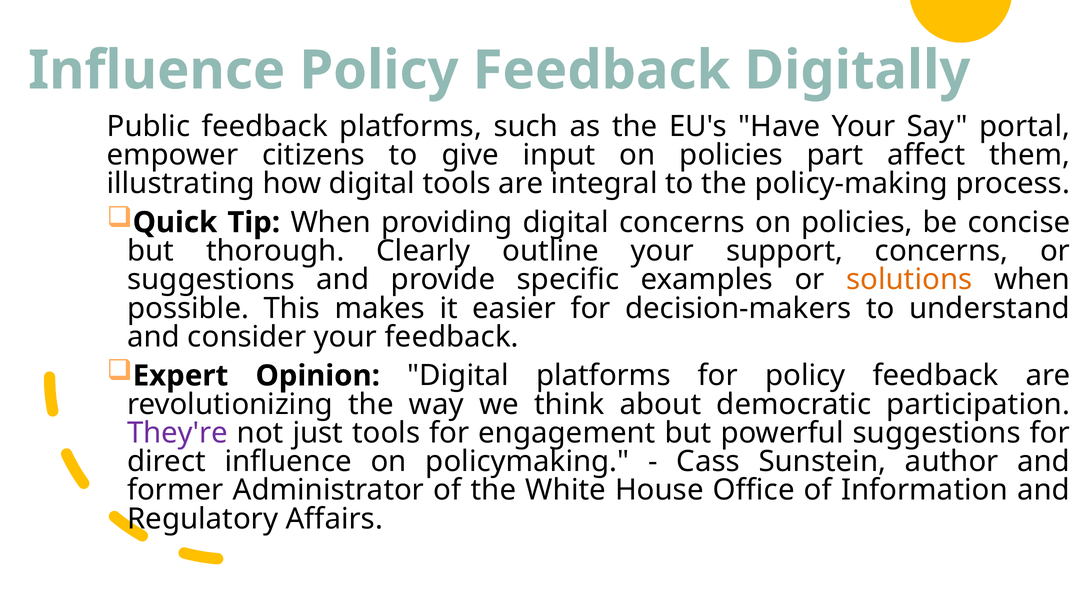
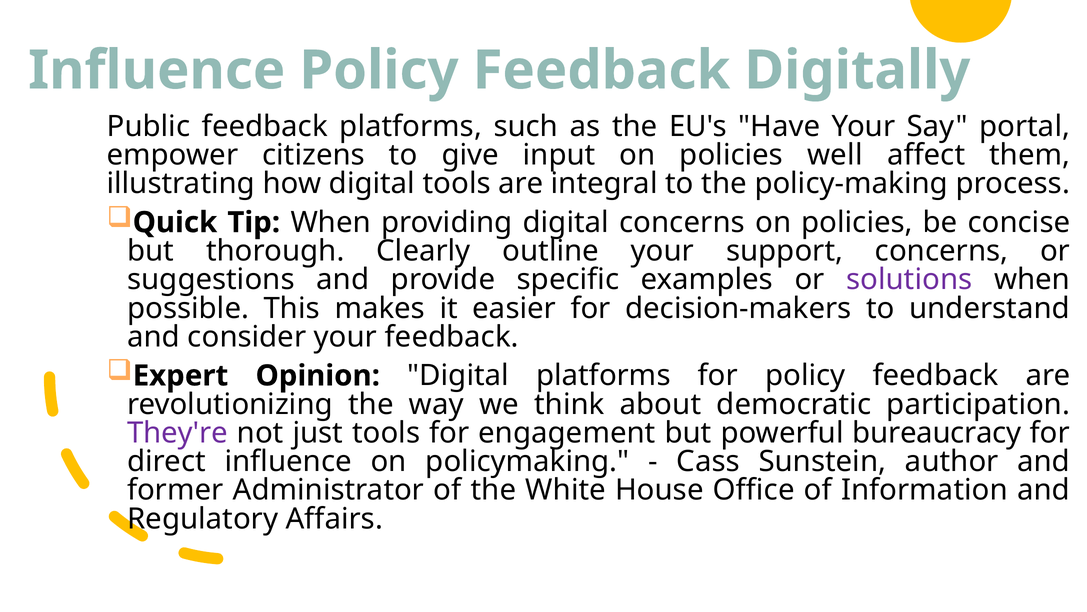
part: part -> well (835, 155)
solutions colour: orange -> purple (909, 279)
powerful suggestions: suggestions -> bureaucracy (937, 433)
